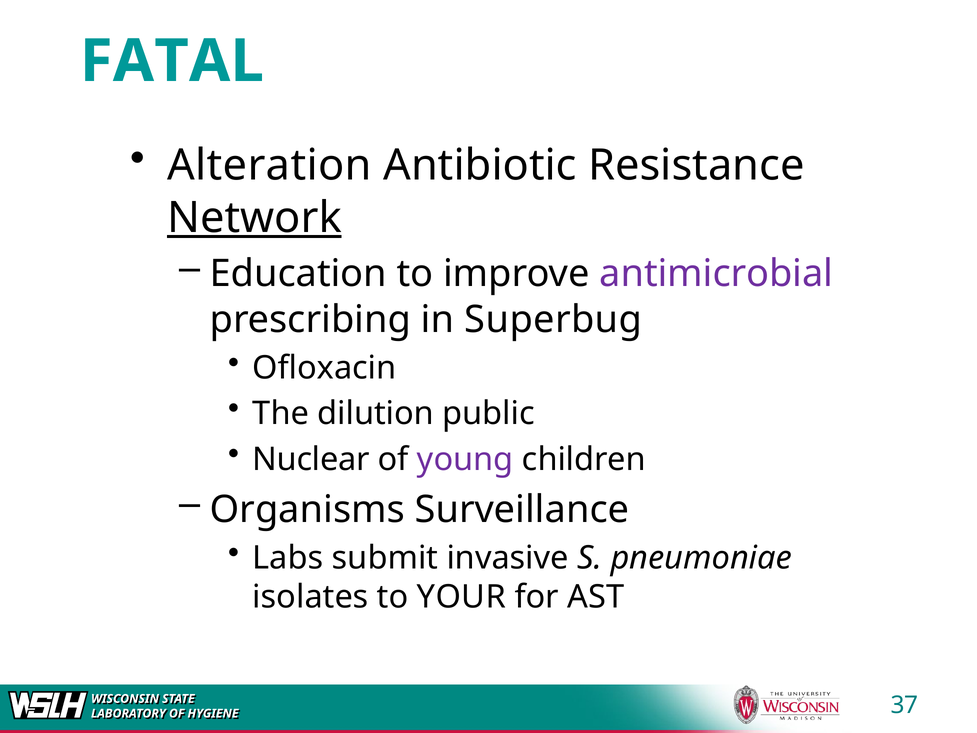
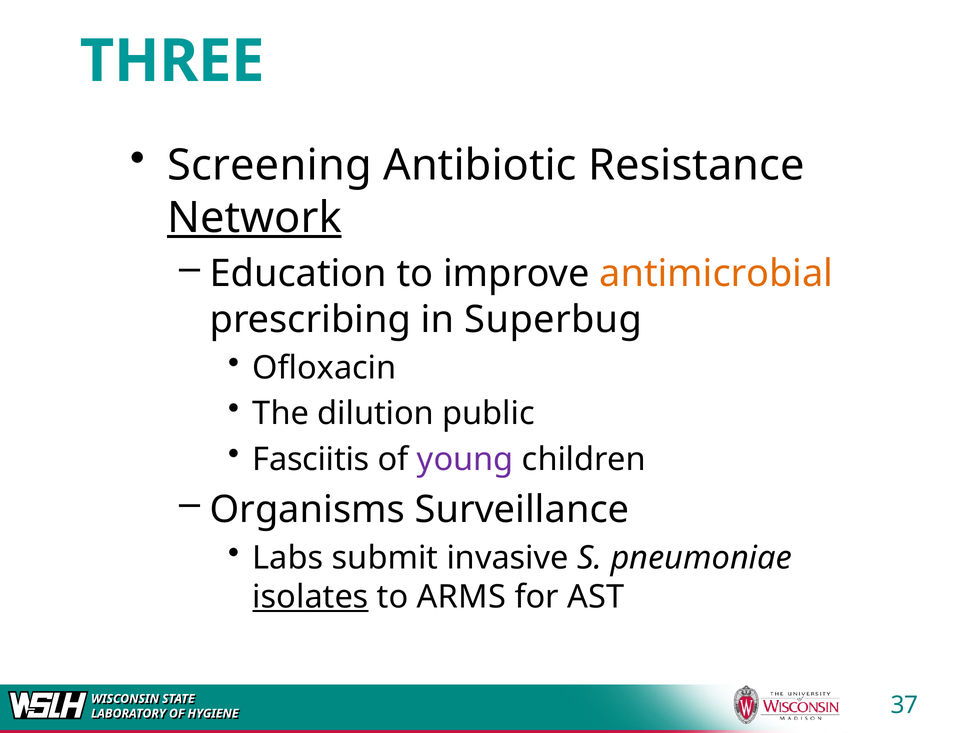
FATAL: FATAL -> THREE (172, 61)
Alteration: Alteration -> Screening (269, 166)
antimicrobial colour: purple -> orange (716, 274)
Nuclear: Nuclear -> Fasciitis (311, 459)
isolates underline: none -> present (310, 597)
YOUR: YOUR -> ARMS (461, 597)
